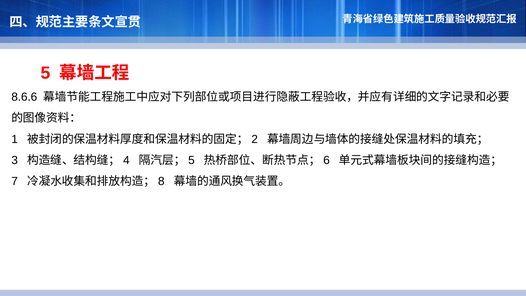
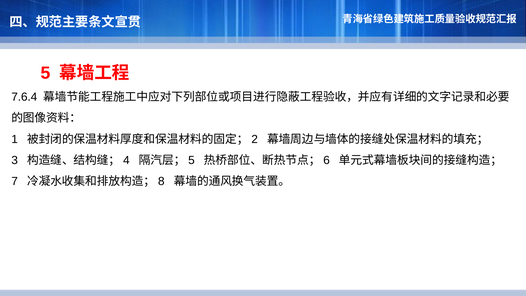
8.6.6: 8.6.6 -> 7.6.4 (24, 97)
